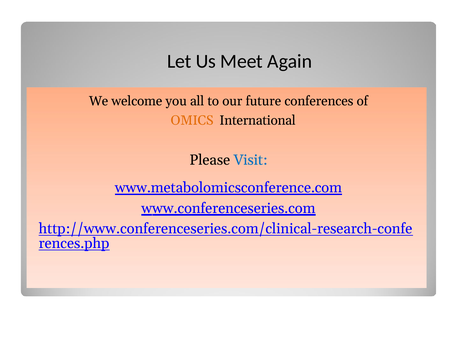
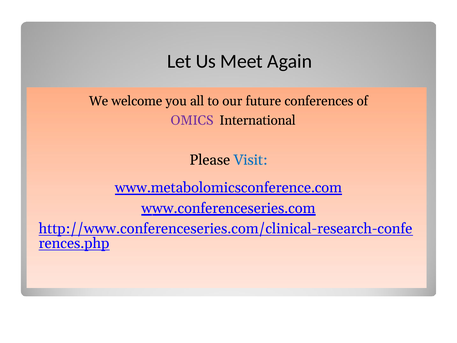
OMICS colour: orange -> purple (192, 120)
